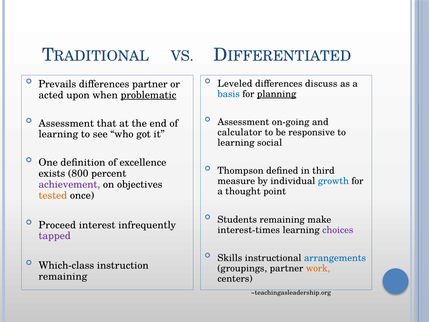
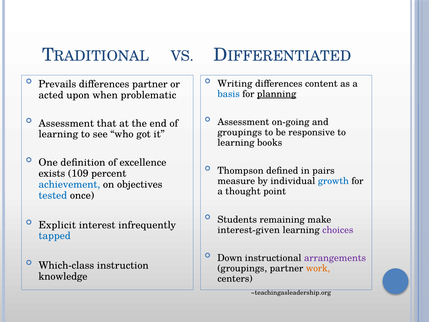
Leveled: Leveled -> Writing (235, 84)
discuss: discuss -> content (321, 84)
problematic underline: present -> none (148, 95)
calculator: calculator -> groupings (240, 132)
social: social -> books (270, 143)
third: third -> pairs (323, 171)
800: 800 -> 109 (78, 173)
achievement colour: purple -> blue (69, 184)
tested colour: orange -> blue (53, 195)
Proceed: Proceed -> Explicit (57, 225)
interest-times: interest-times -> interest-given (249, 230)
tapped colour: purple -> blue (55, 236)
Skills: Skills -> Down (230, 258)
arrangements colour: blue -> purple (335, 258)
remaining: remaining -> knowledge (63, 276)
